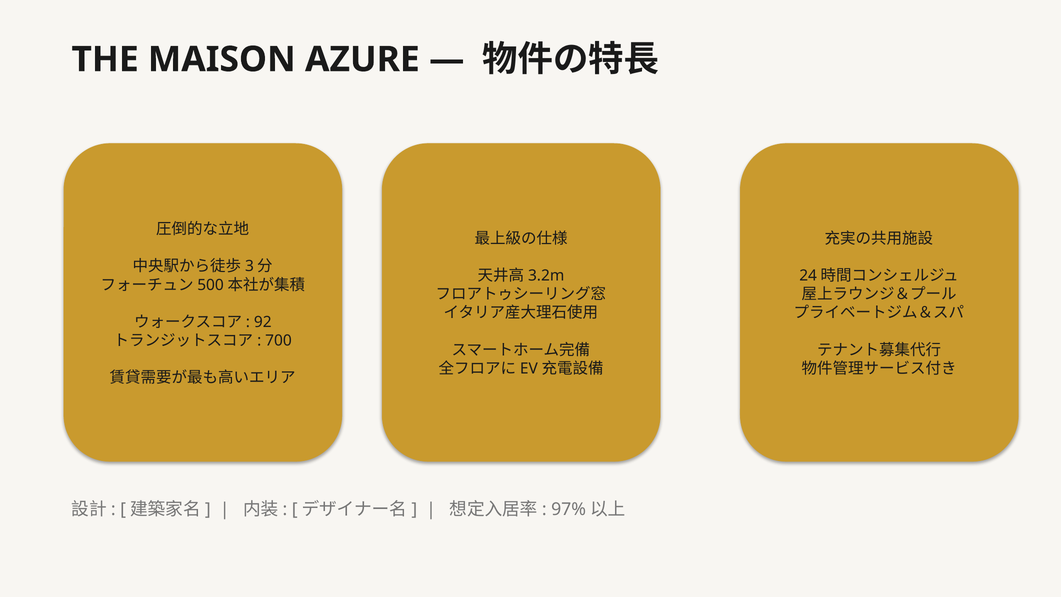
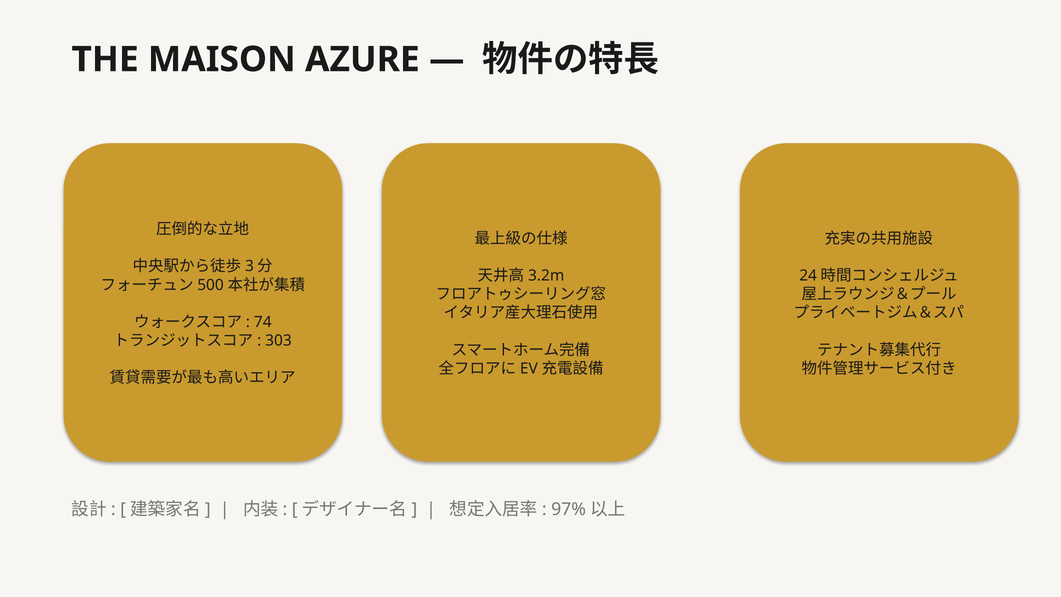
92: 92 -> 74 (263, 322)
700: 700 -> 303 (279, 341)
